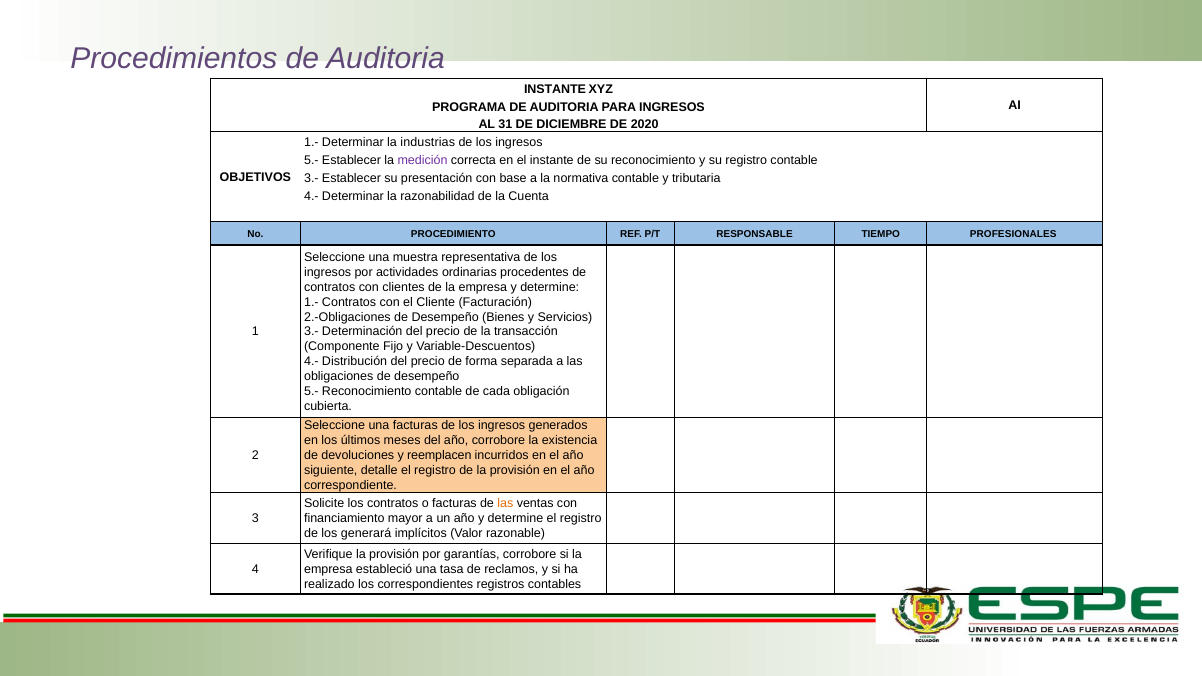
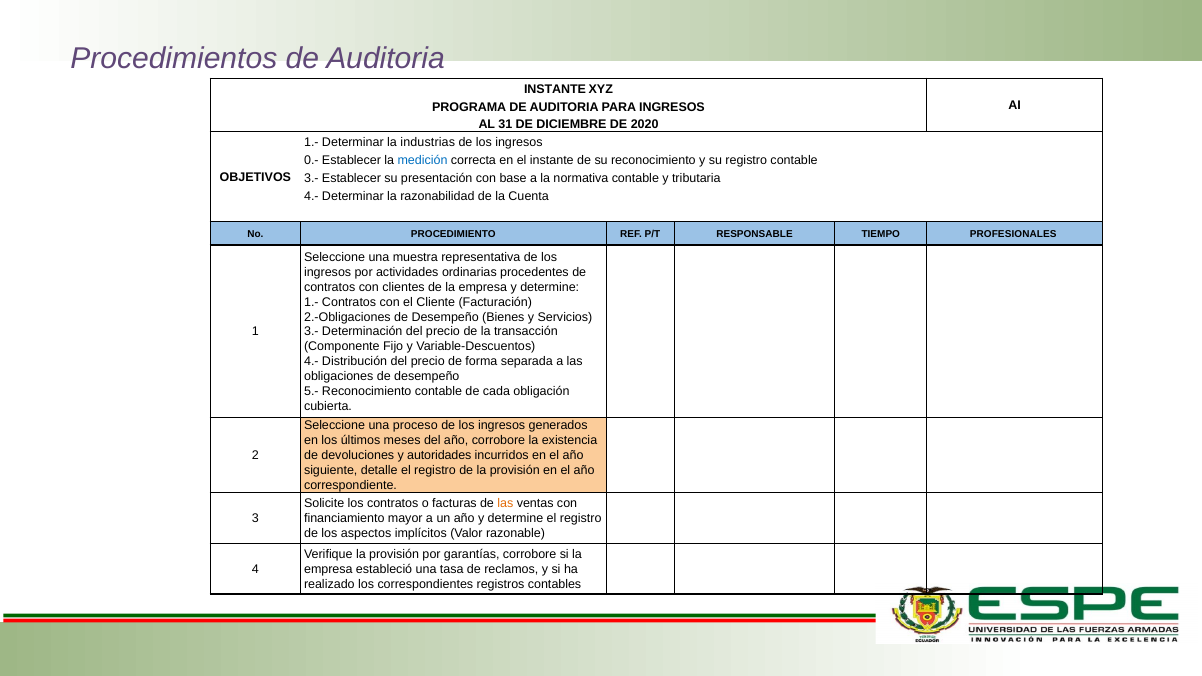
5.-: 5.- -> 0.- (311, 161)
medición colour: purple -> blue (423, 161)
una facturas: facturas -> proceso (415, 426)
reemplacen: reemplacen -> autoridades (439, 455)
generará: generará -> aspectos (366, 533)
